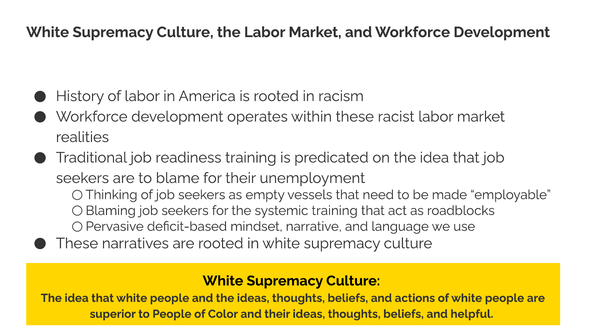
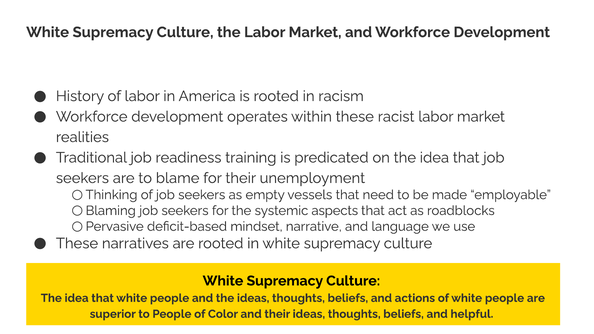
systemic training: training -> aspects (335, 211)
